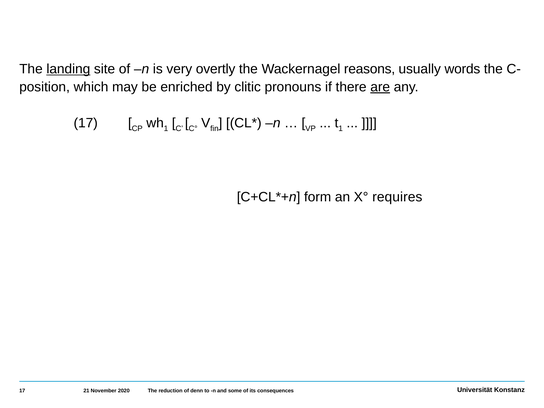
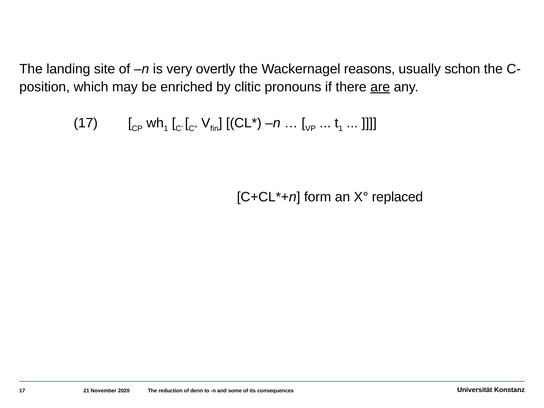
landing underline: present -> none (68, 69)
words: words -> schon (462, 69)
requires: requires -> replaced (397, 197)
